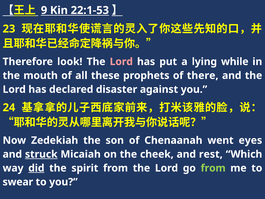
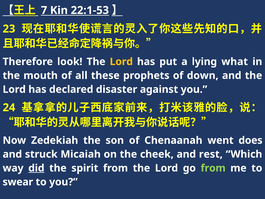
9: 9 -> 7 (44, 10)
Lord colour: pink -> yellow (121, 62)
while: while -> what (235, 62)
there: there -> down (203, 75)
eyes: eyes -> does (250, 140)
struck underline: present -> none (41, 154)
